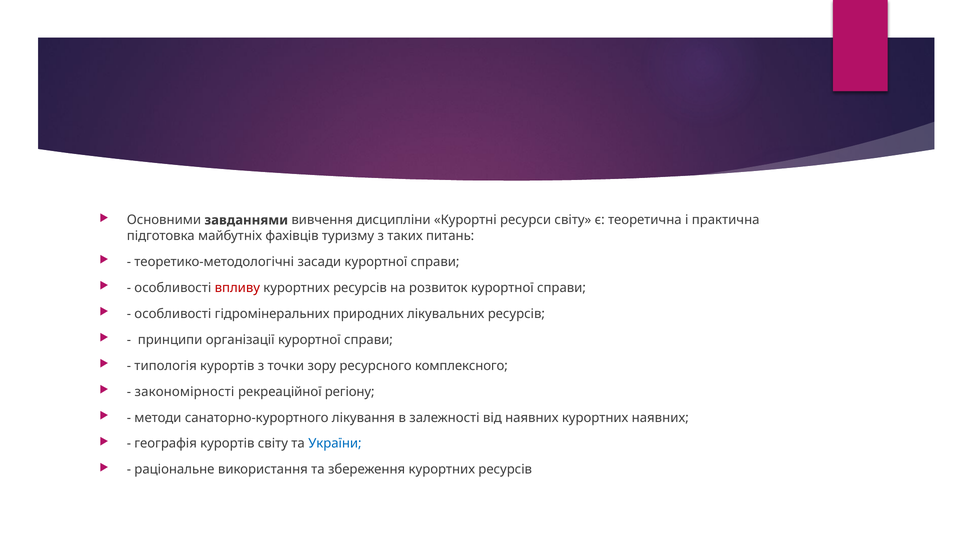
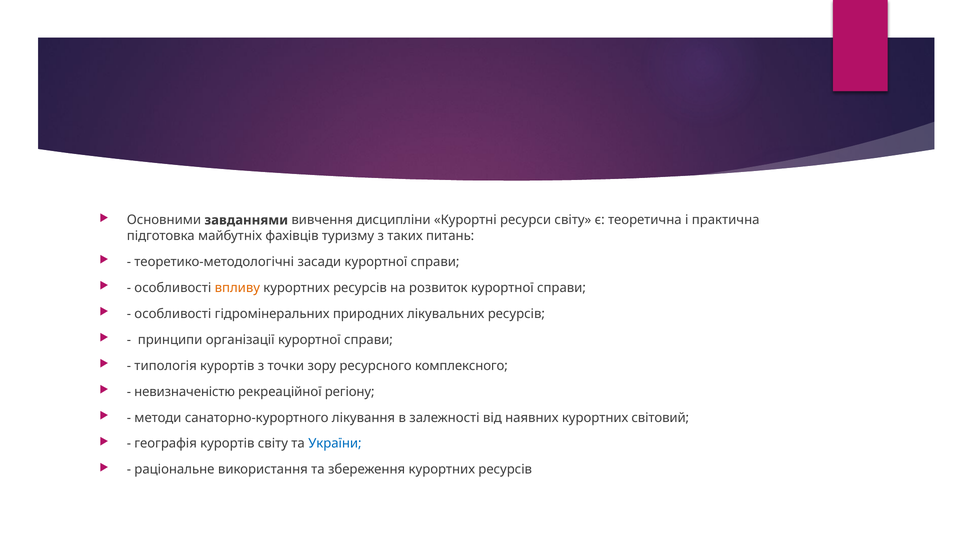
впливу colour: red -> orange (237, 288)
закономірності: закономірності -> невизначеністю (185, 392)
курортних наявних: наявних -> світовий (660, 418)
